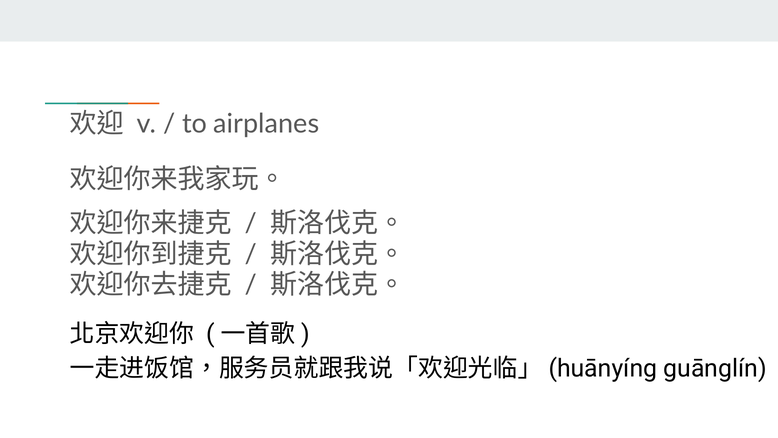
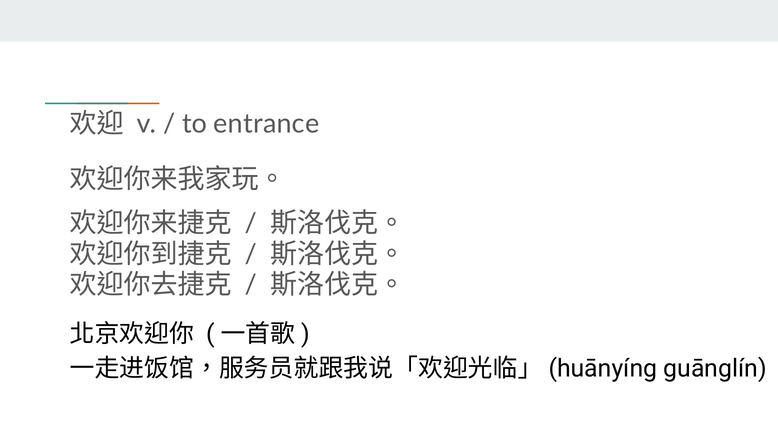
airplanes: airplanes -> entrance (266, 124)
